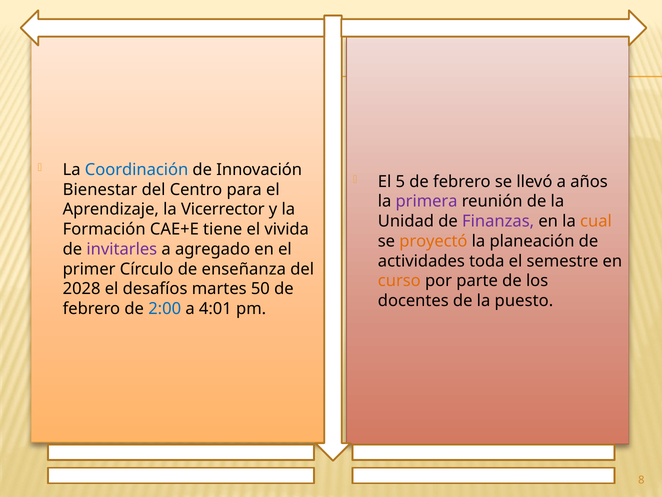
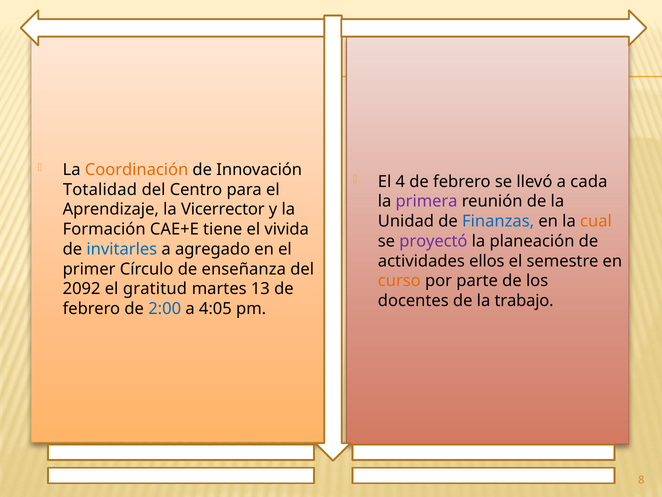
Coordinación colour: blue -> orange (137, 170)
5: 5 -> 4 (400, 181)
años: años -> cada (589, 181)
Bienestar: Bienestar -> Totalidad (100, 189)
Finanzas colour: purple -> blue (498, 221)
proyectó colour: orange -> purple (433, 241)
invitarles colour: purple -> blue (122, 249)
toda: toda -> ellos (487, 261)
2028: 2028 -> 2092 (82, 289)
desafíos: desafíos -> gratitud (155, 289)
50: 50 -> 13 (260, 289)
puesto: puesto -> trabajo (524, 301)
4:01: 4:01 -> 4:05 (215, 309)
